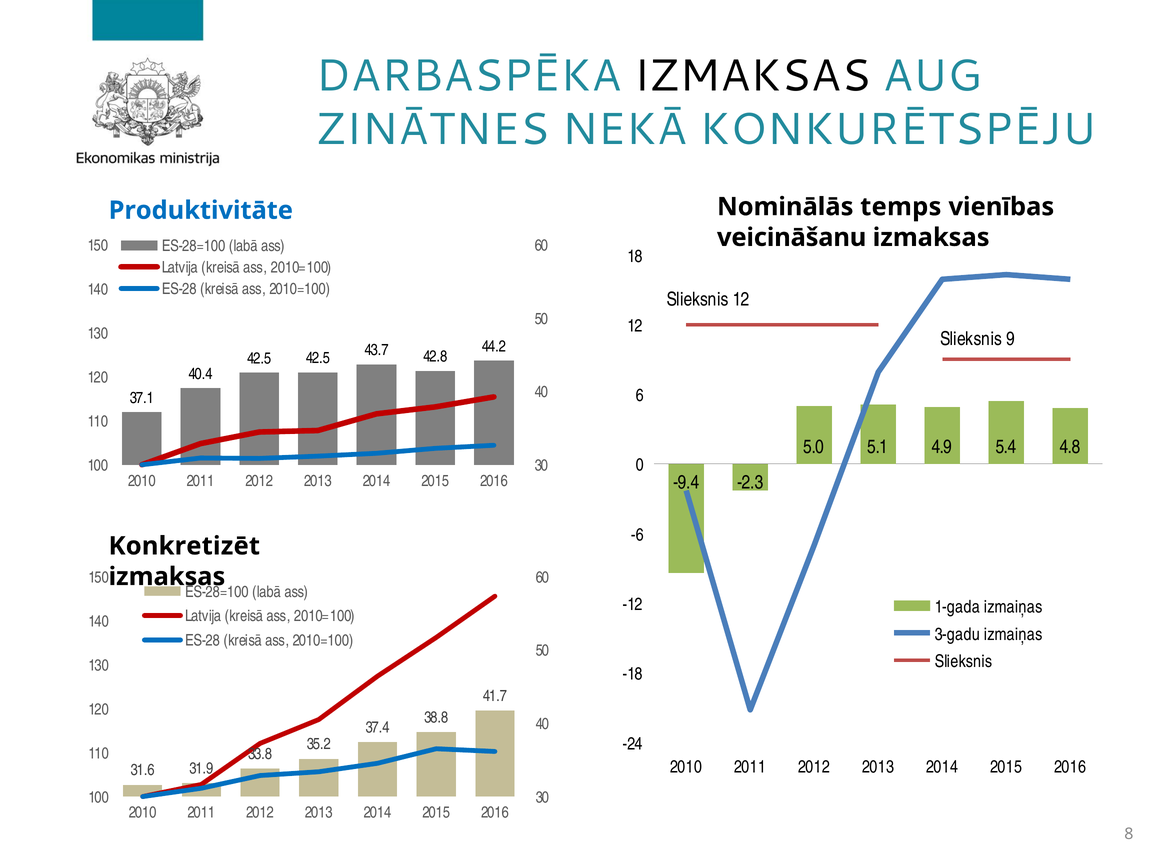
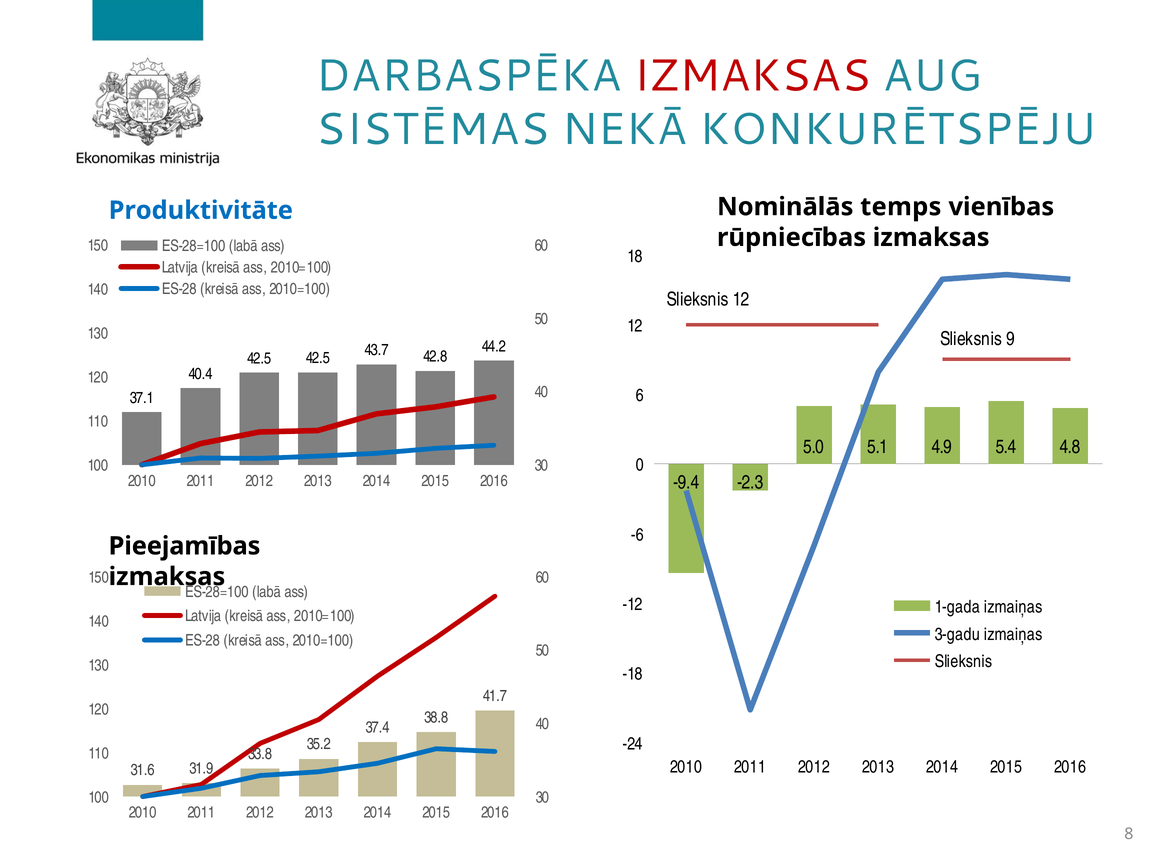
IZMAKSAS colour: black -> red (752, 76)
ZINĀTNES: ZINĀTNES -> SISTĒMAS (433, 130)
veicināšanu: veicināšanu -> rūpniecības (792, 237)
Konkretizēt: Konkretizēt -> Pieejamības (184, 546)
